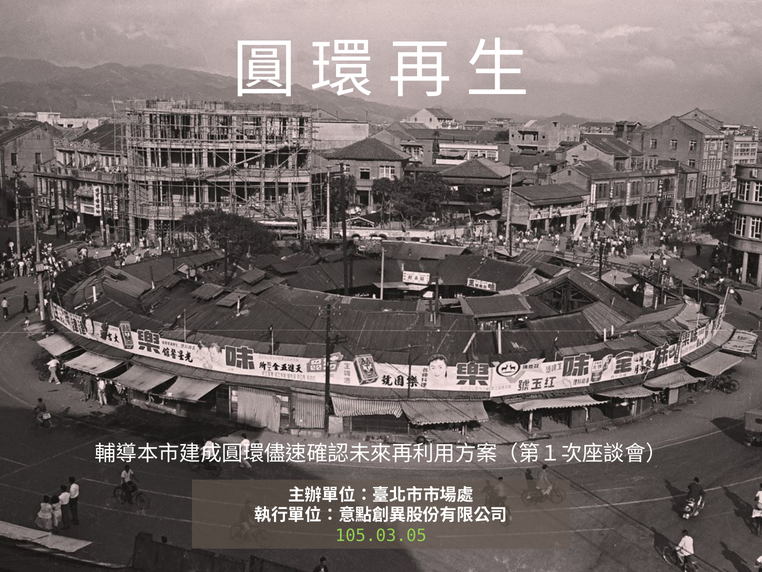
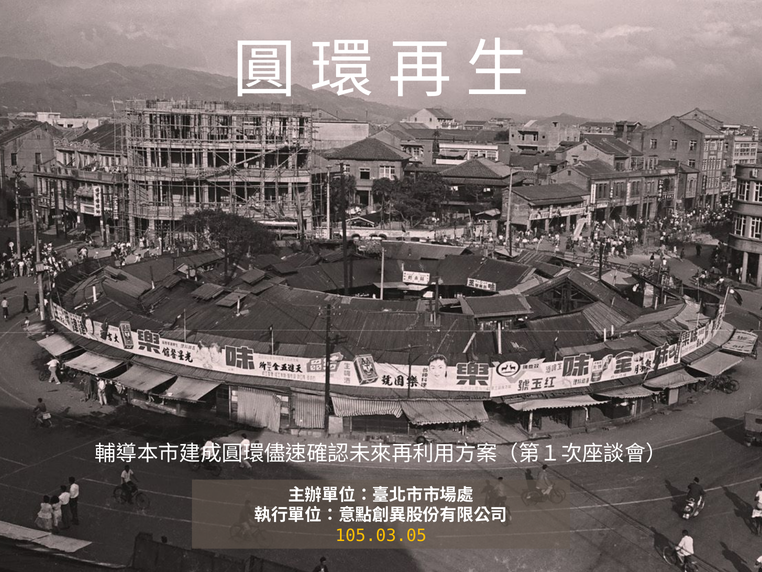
105.03.05 colour: light green -> yellow (381, 535)
